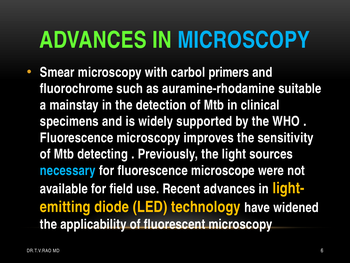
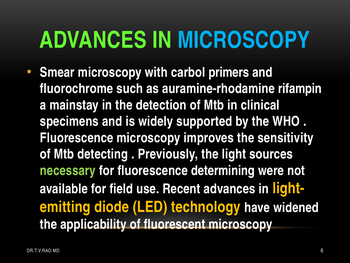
suitable: suitable -> rifampin (300, 88)
necessary colour: light blue -> light green (68, 170)
microscope: microscope -> determining (223, 170)
